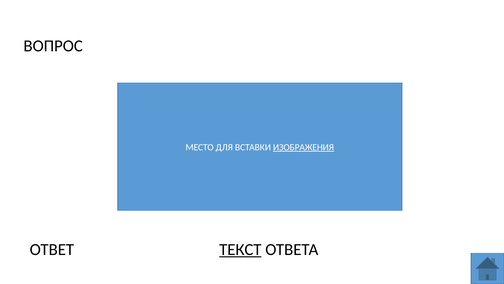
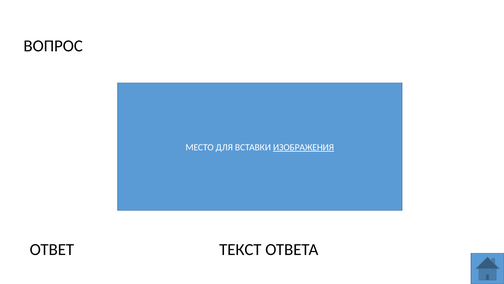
ТЕКСТ underline: present -> none (240, 249)
